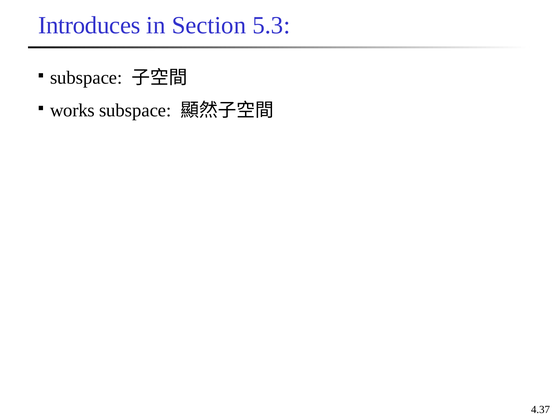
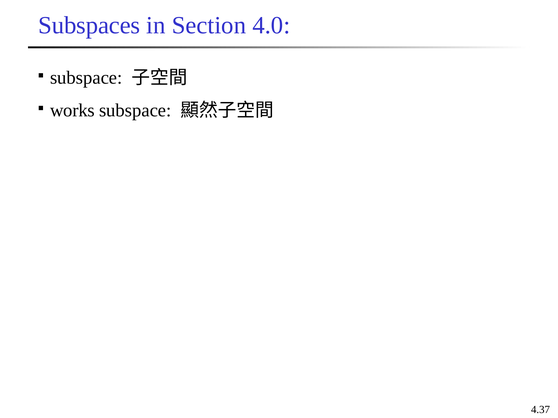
Introduces: Introduces -> Subspaces (89, 25)
5.3: 5.3 -> 4.0 (271, 25)
